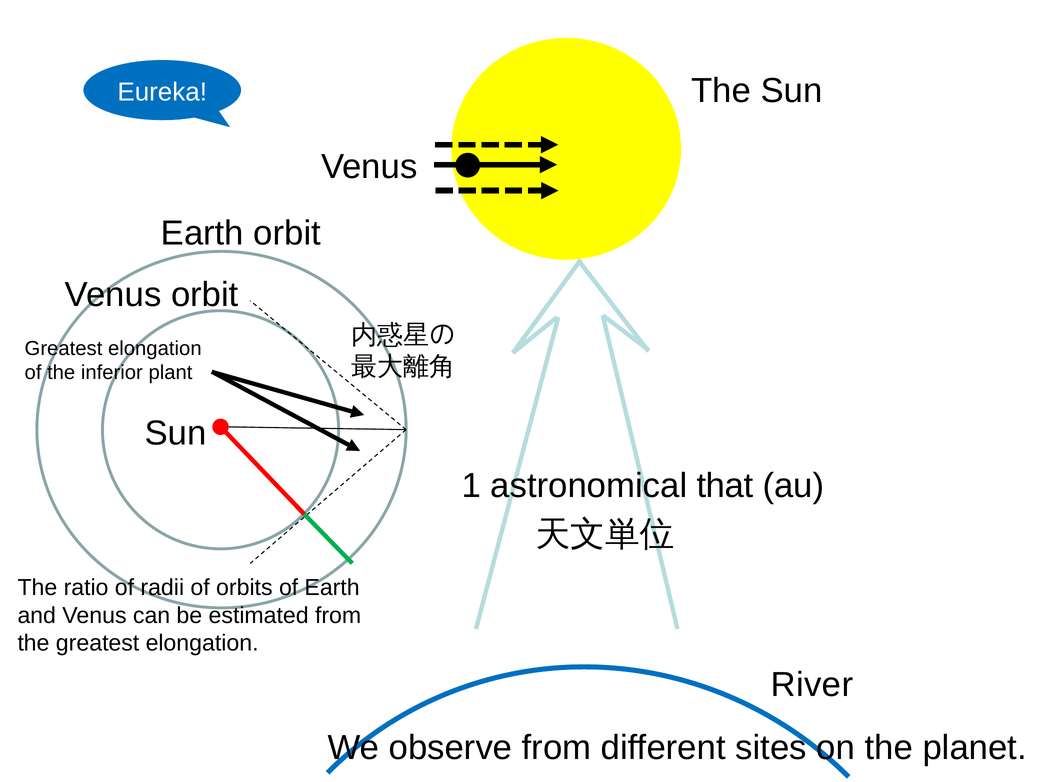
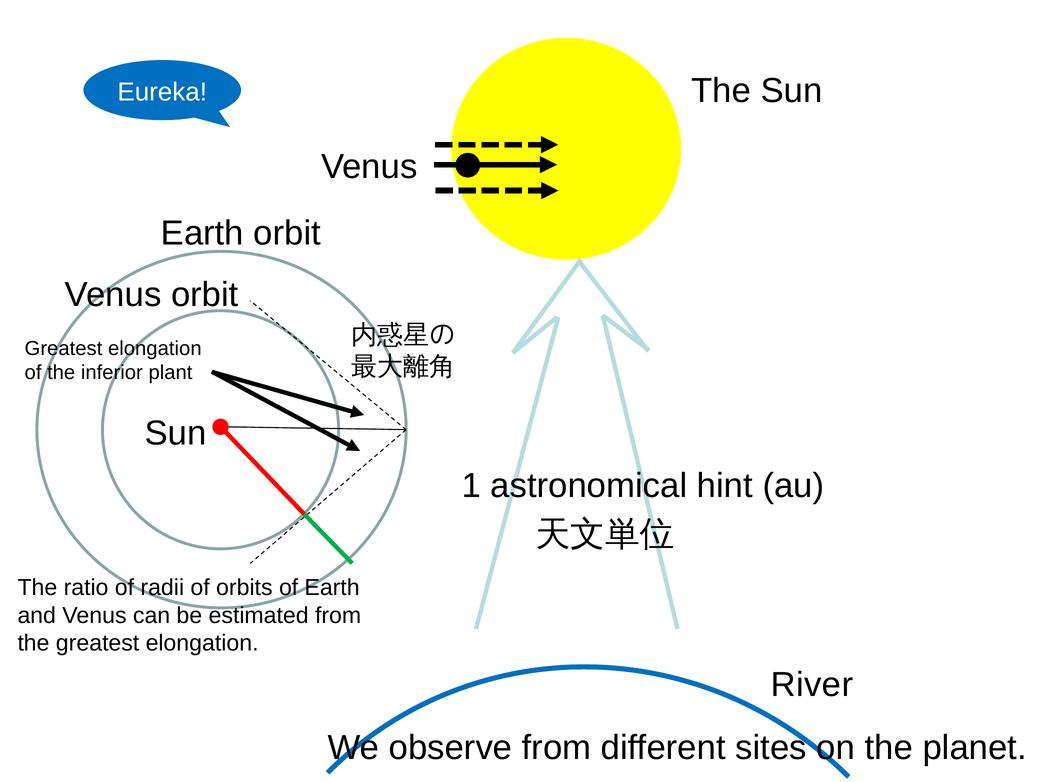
that: that -> hint (725, 486)
